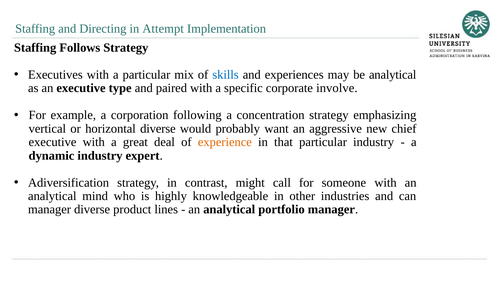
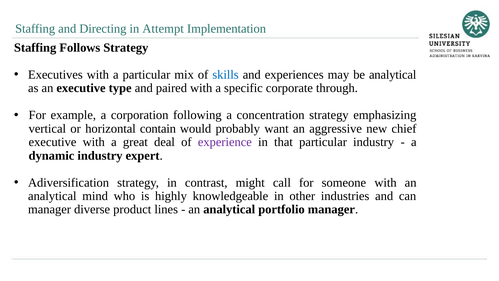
involve: involve -> through (337, 88)
horizontal diverse: diverse -> contain (158, 128)
experience colour: orange -> purple (225, 142)
